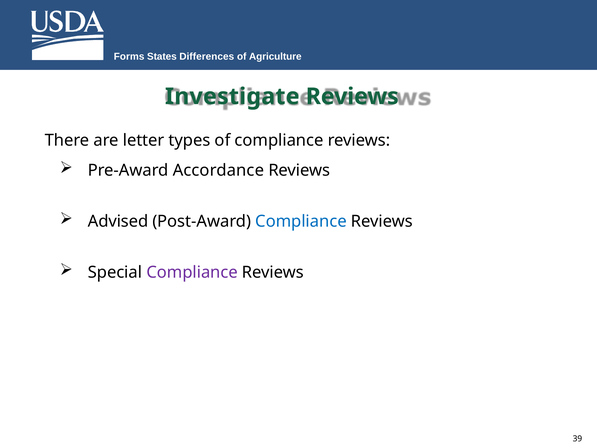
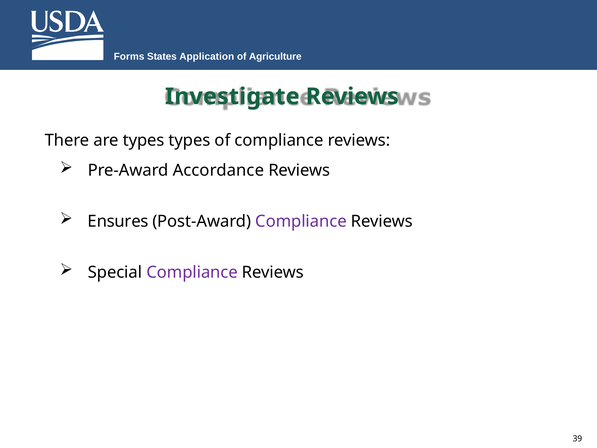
Differences: Differences -> Application (207, 57)
are letter: letter -> types (144, 140)
Advised: Advised -> Ensures (118, 221)
Compliance colour: blue -> purple (301, 221)
